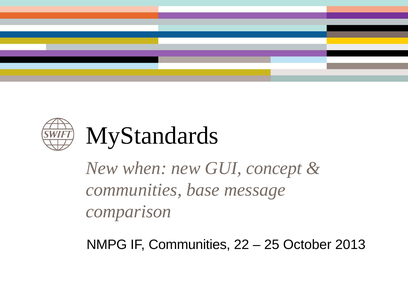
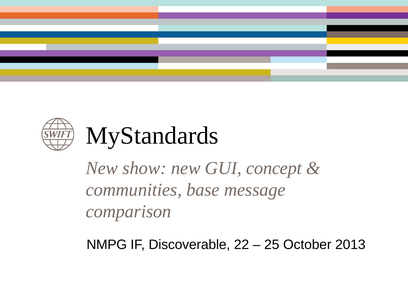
when: when -> show (144, 168)
IF Communities: Communities -> Discoverable (189, 245)
